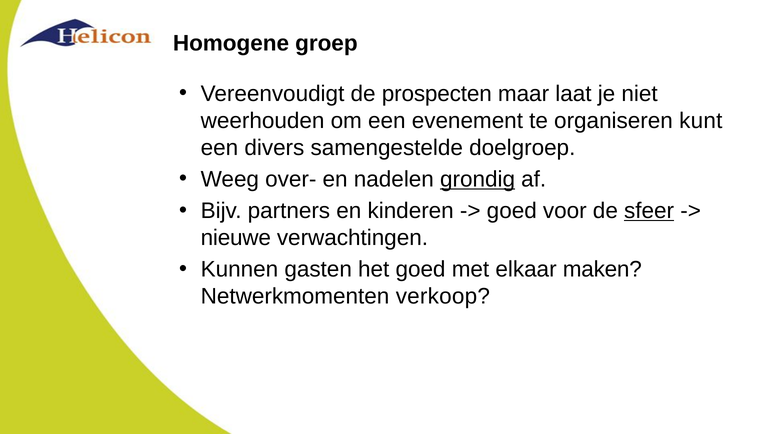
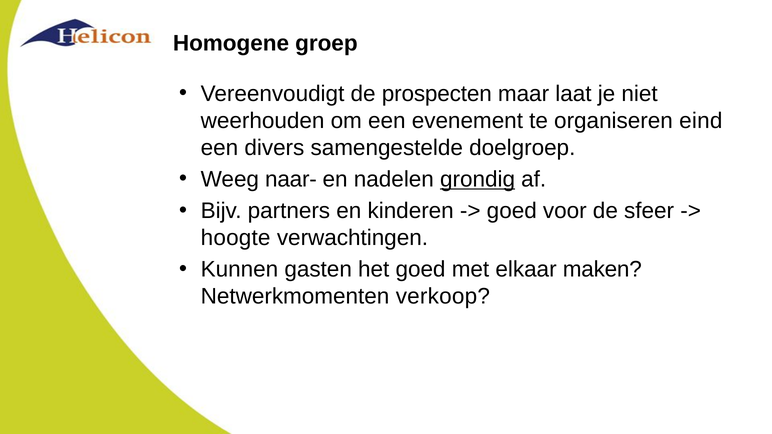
kunt: kunt -> eind (701, 121)
over-: over- -> naar- (291, 179)
sfeer underline: present -> none (649, 211)
nieuwe: nieuwe -> hoogte (236, 238)
